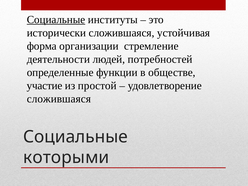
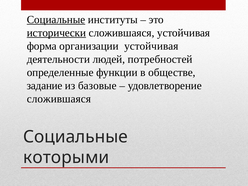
исторически underline: none -> present (56, 33)
организации стремление: стремление -> устойчивая (151, 46)
участие: участие -> задание (45, 86)
простой: простой -> базовые (97, 86)
